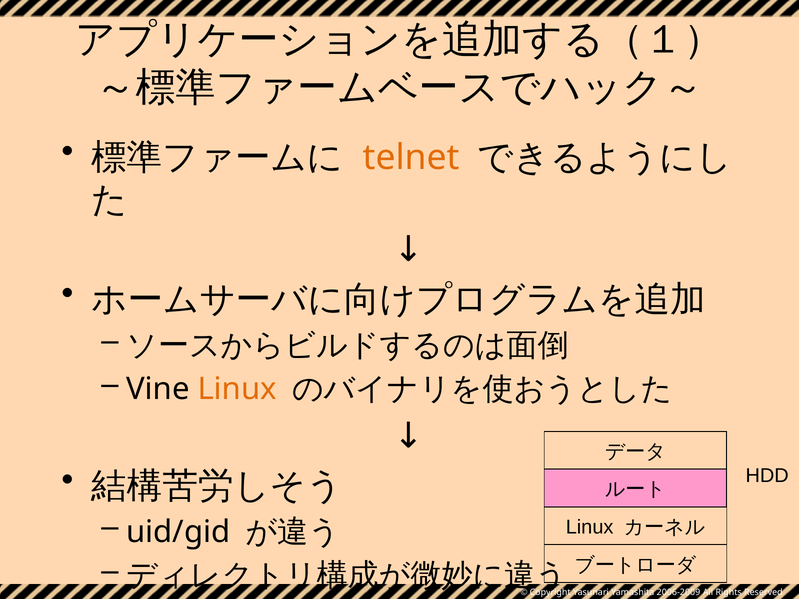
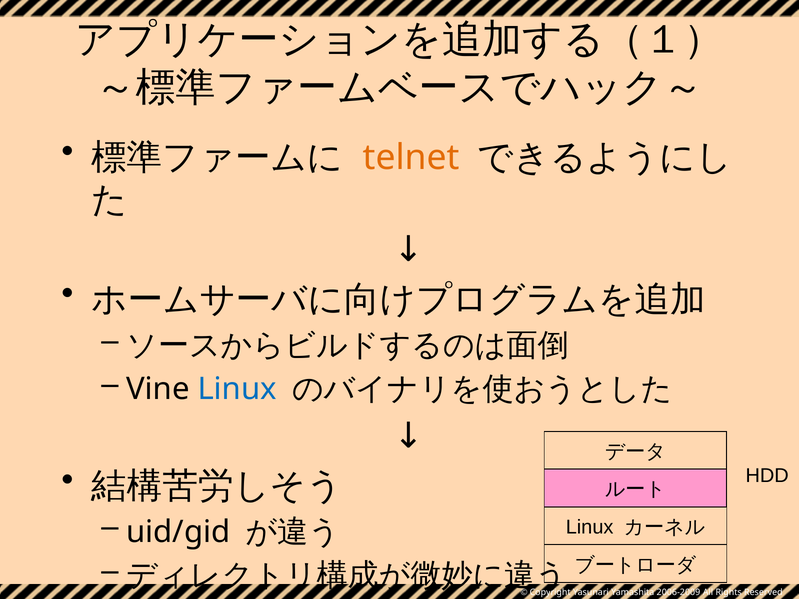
Linux colour: orange -> blue (237, 389)
